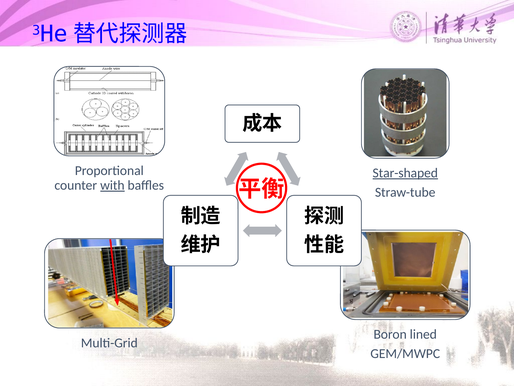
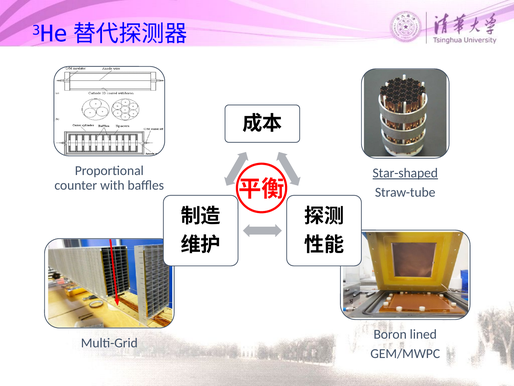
with underline: present -> none (112, 185)
